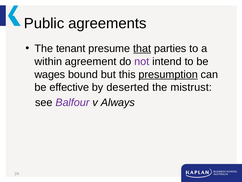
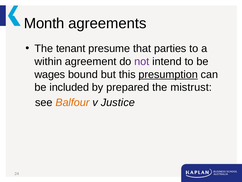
Public: Public -> Month (44, 23)
that underline: present -> none (142, 48)
effective: effective -> included (69, 87)
deserted: deserted -> prepared (128, 87)
Balfour colour: purple -> orange (72, 102)
Always: Always -> Justice (118, 102)
